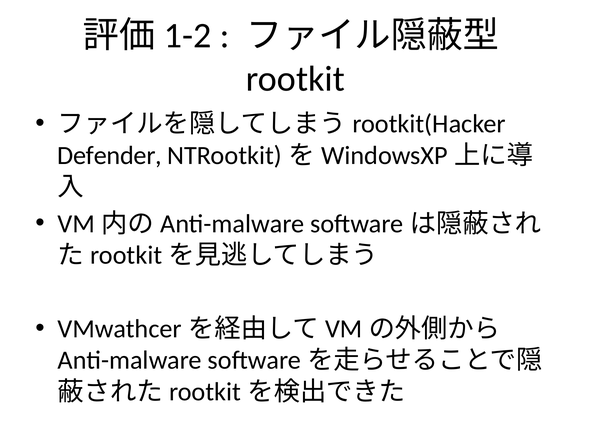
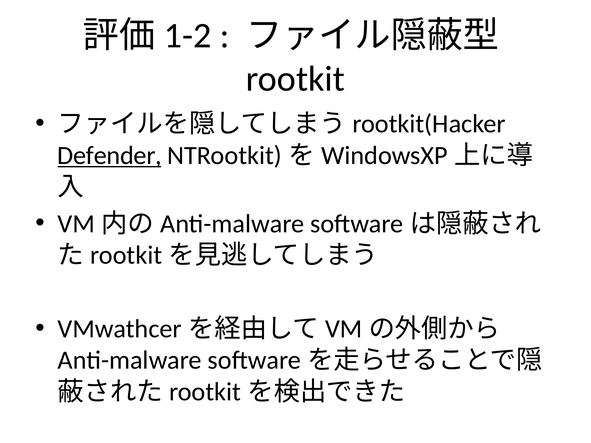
Defender underline: none -> present (110, 156)
